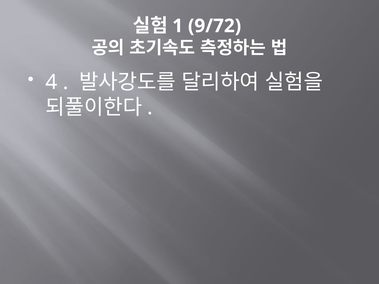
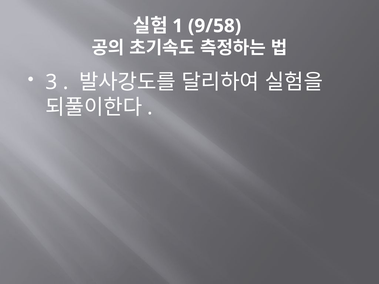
9/72: 9/72 -> 9/58 (215, 26)
4: 4 -> 3 (51, 82)
